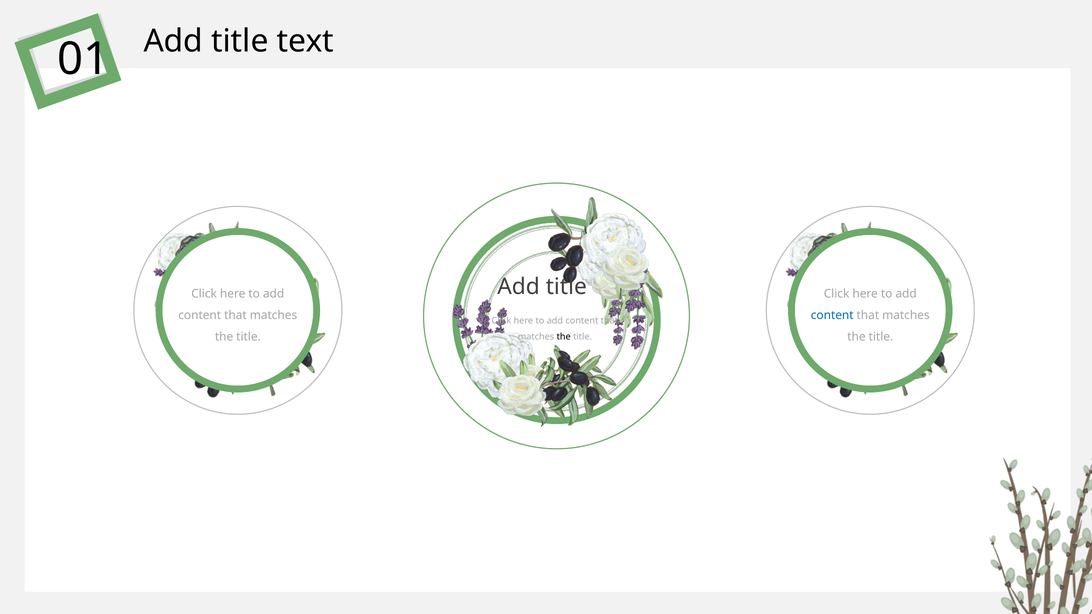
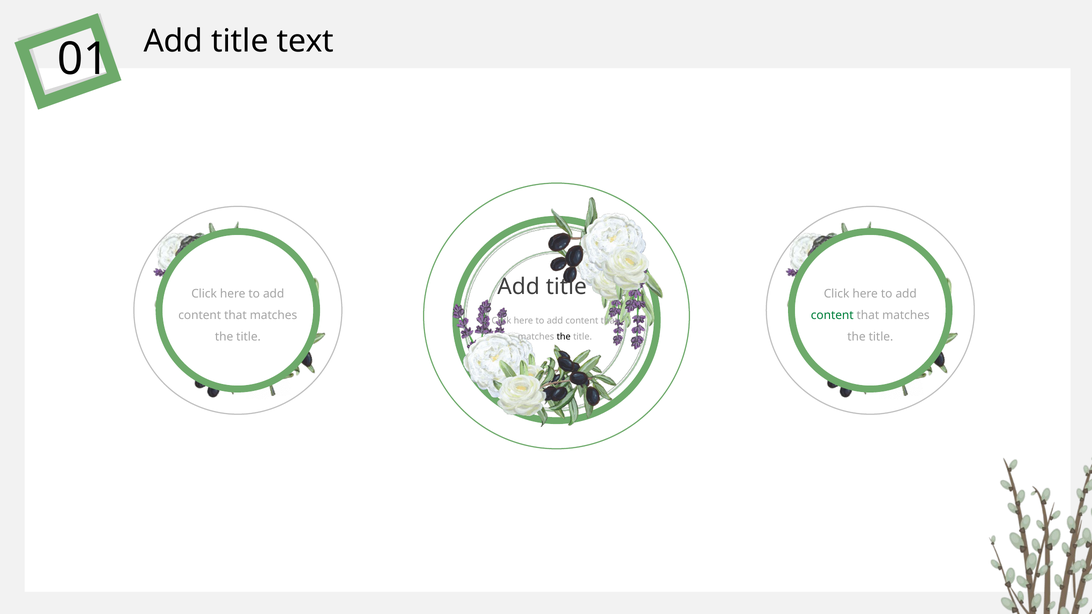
content colour: blue -> green (832, 315)
